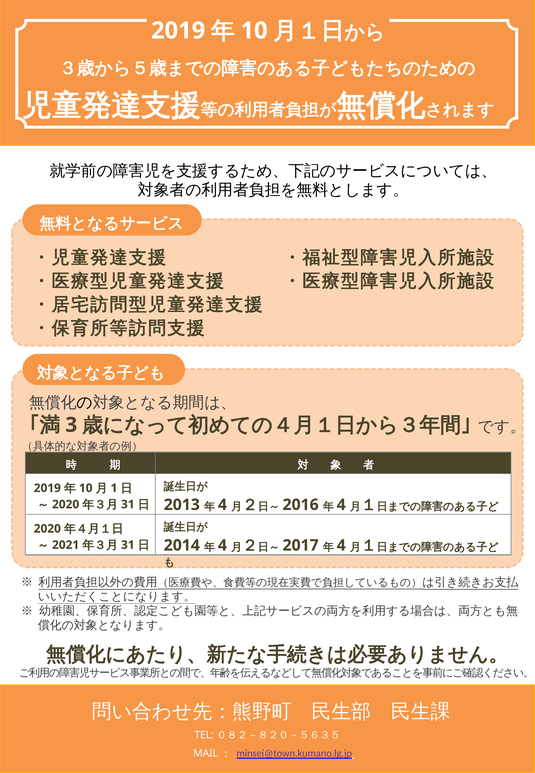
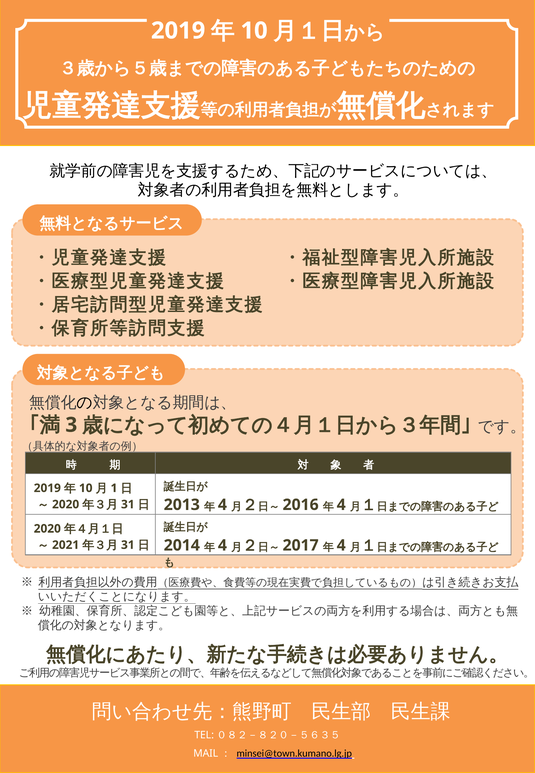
minsei@town.kumano.lg.jp colour: purple -> black (294, 753)
